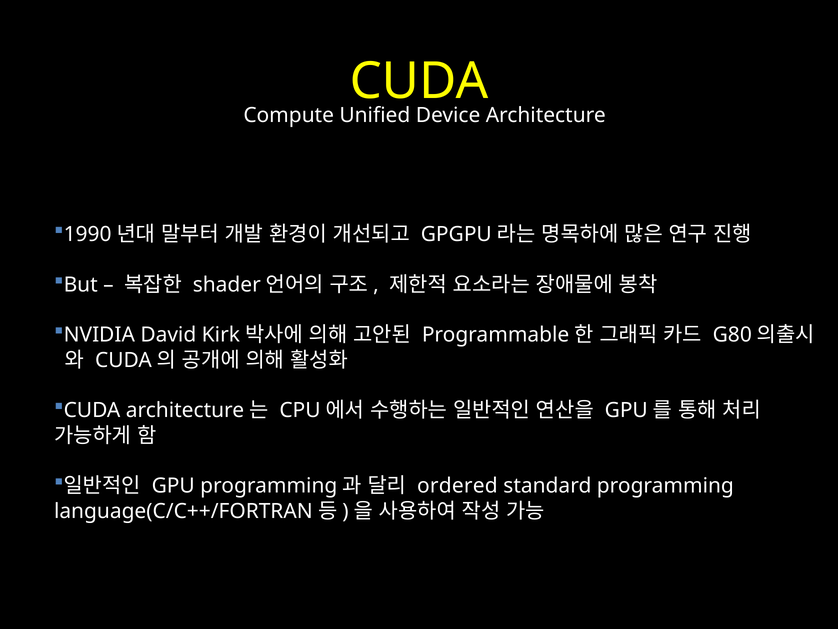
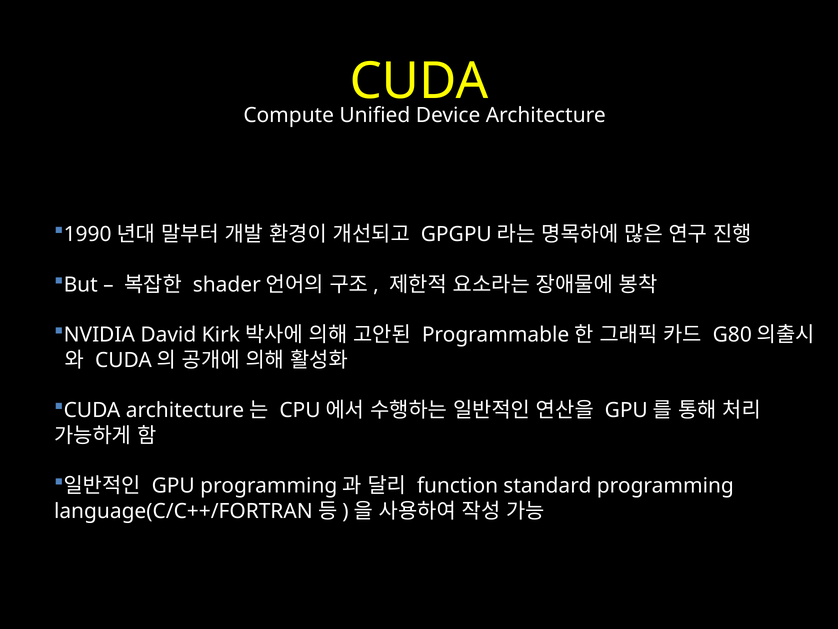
ordered: ordered -> function (458, 486)
